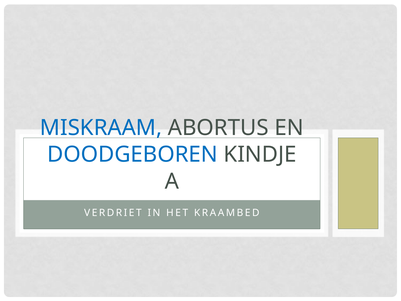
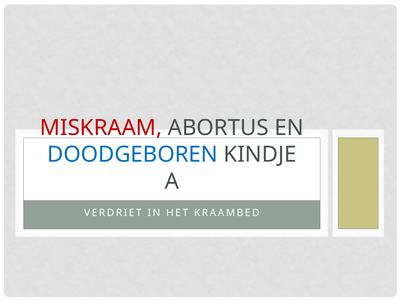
MISKRAAM colour: blue -> red (101, 128)
